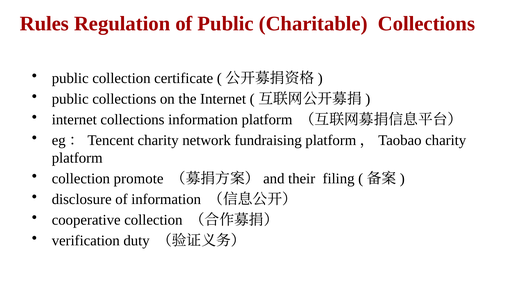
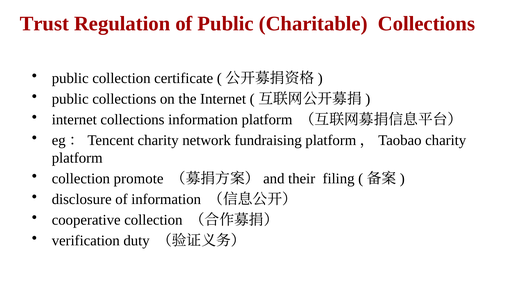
Rules: Rules -> Trust (44, 24)
